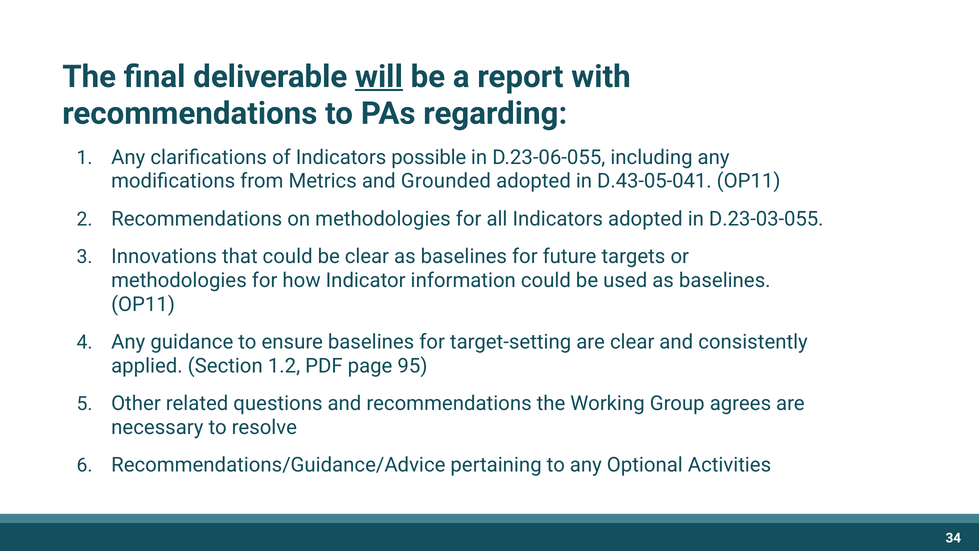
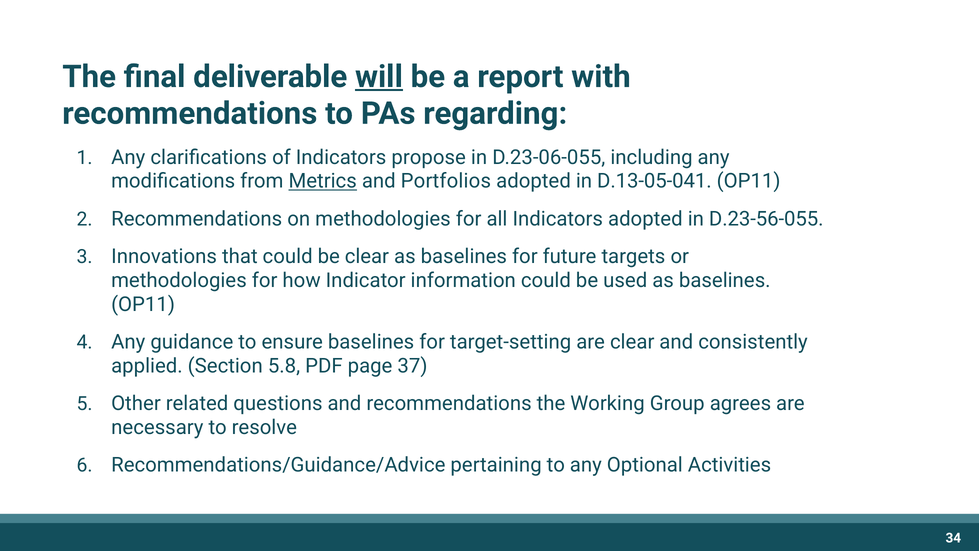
possible: possible -> propose (429, 157)
Metrics underline: none -> present (323, 181)
Grounded: Grounded -> Portfolios (446, 181)
D.43-05-041: D.43-05-041 -> D.13-05-041 (654, 181)
D.23-03-055: D.23-03-055 -> D.23-56-055 (766, 219)
1.2: 1.2 -> 5.8 (284, 366)
95: 95 -> 37 (412, 366)
